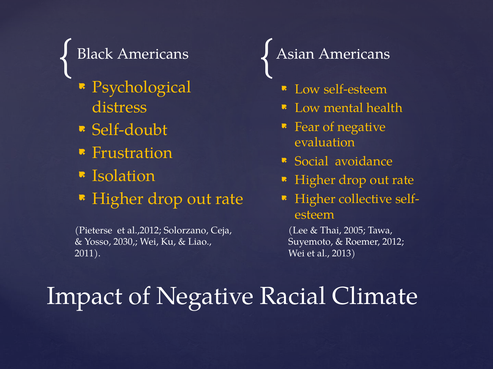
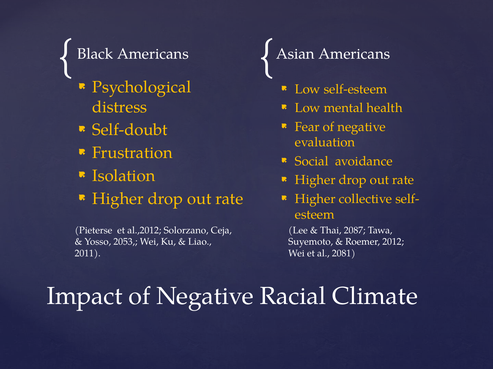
2005: 2005 -> 2087 (355, 231)
2030: 2030 -> 2053 (125, 242)
2013: 2013 -> 2081 (344, 254)
